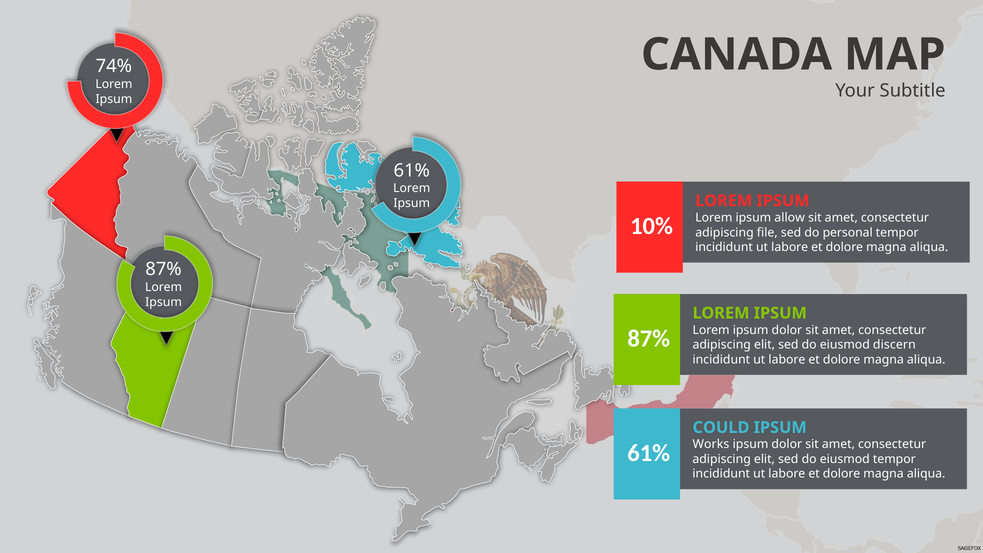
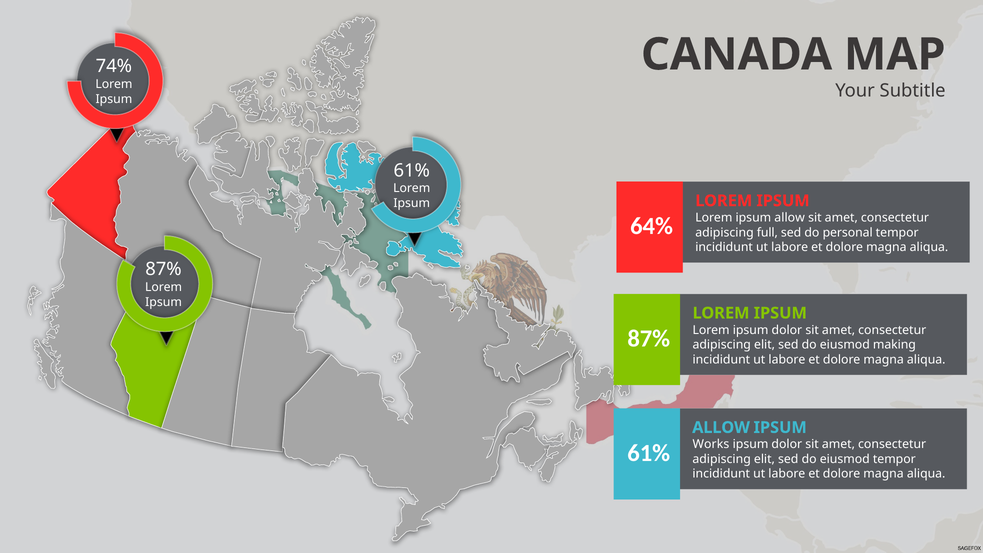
10%: 10% -> 64% (652, 226)
file: file -> full (767, 232)
discern: discern -> making (894, 345)
COULD: COULD -> ALLOW (721, 427)
